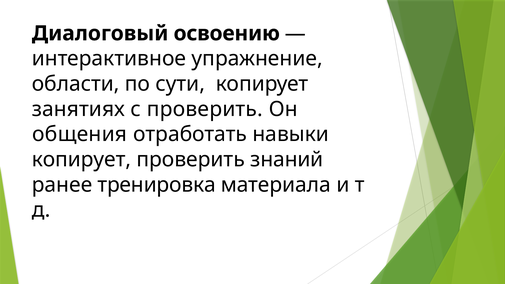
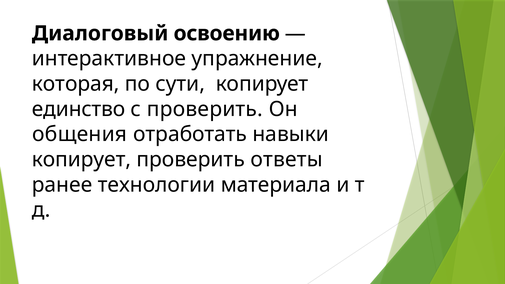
области: области -> которая (76, 84)
занятиях: занятиях -> единство (79, 109)
знаний: знаний -> ответы (287, 160)
тренировка: тренировка -> технологии (157, 185)
